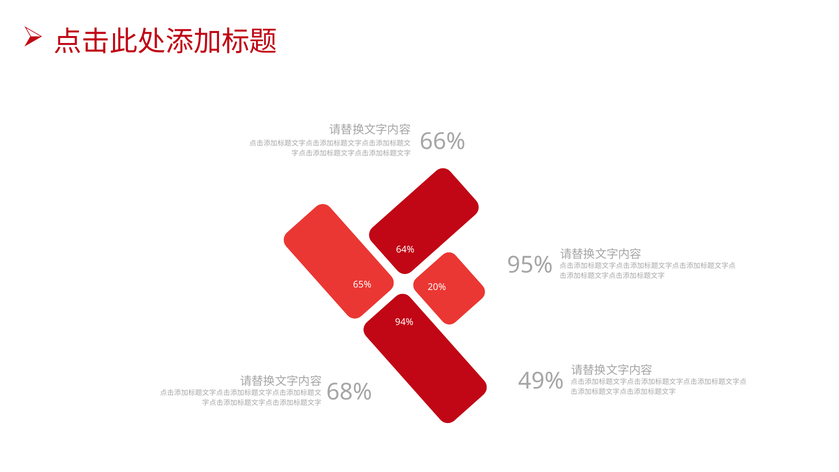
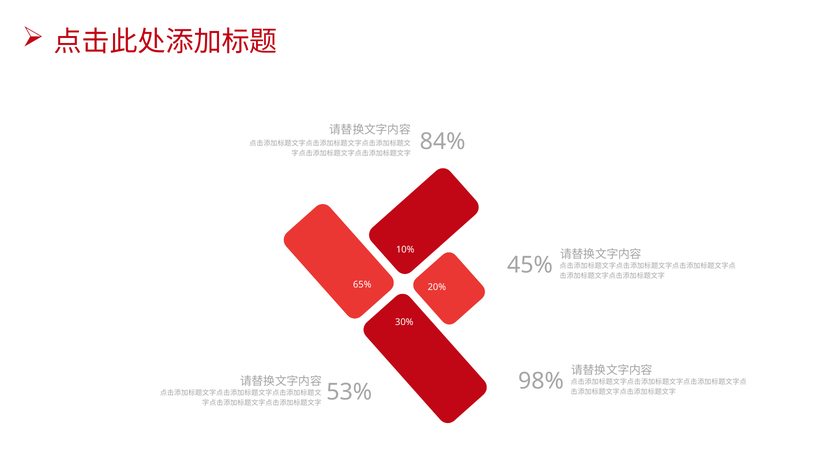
66%: 66% -> 84% (443, 141)
64%: 64% -> 10% (405, 249)
95%: 95% -> 45% (530, 265)
94%: 94% -> 30% (404, 322)
49%: 49% -> 98% (541, 381)
68%: 68% -> 53% (349, 392)
